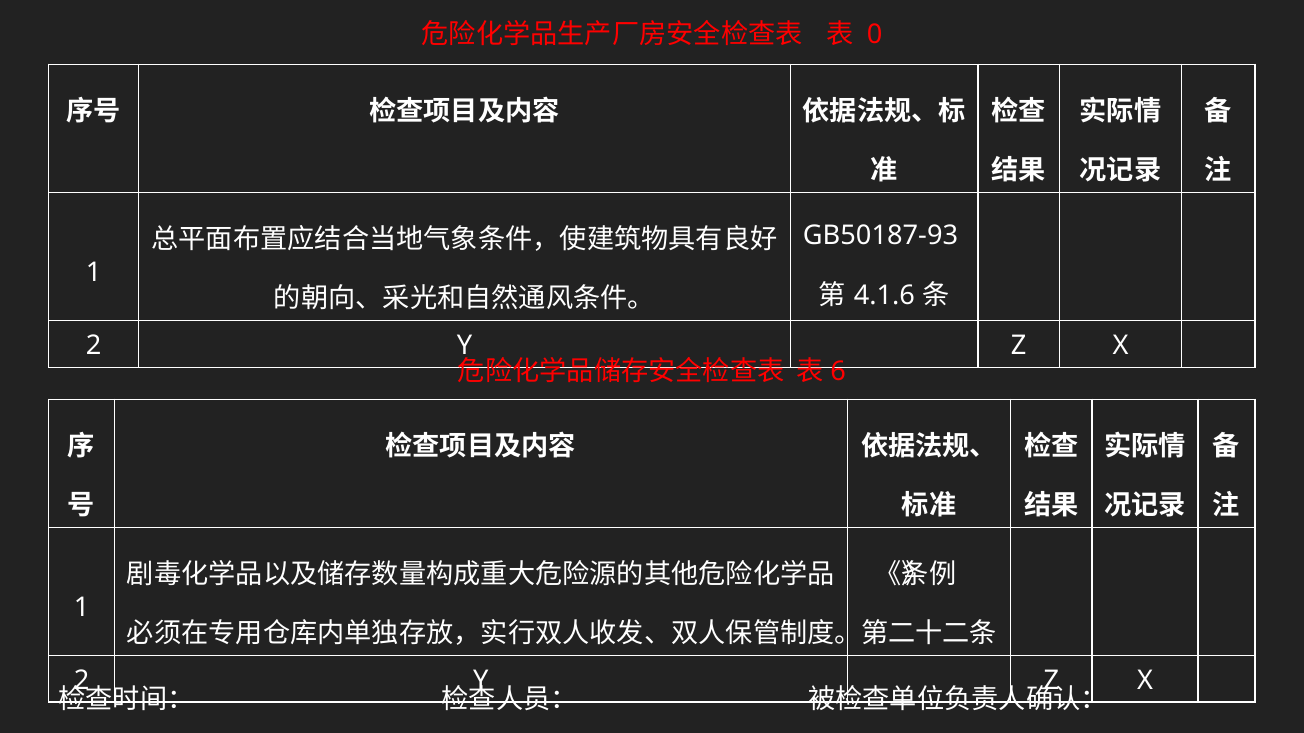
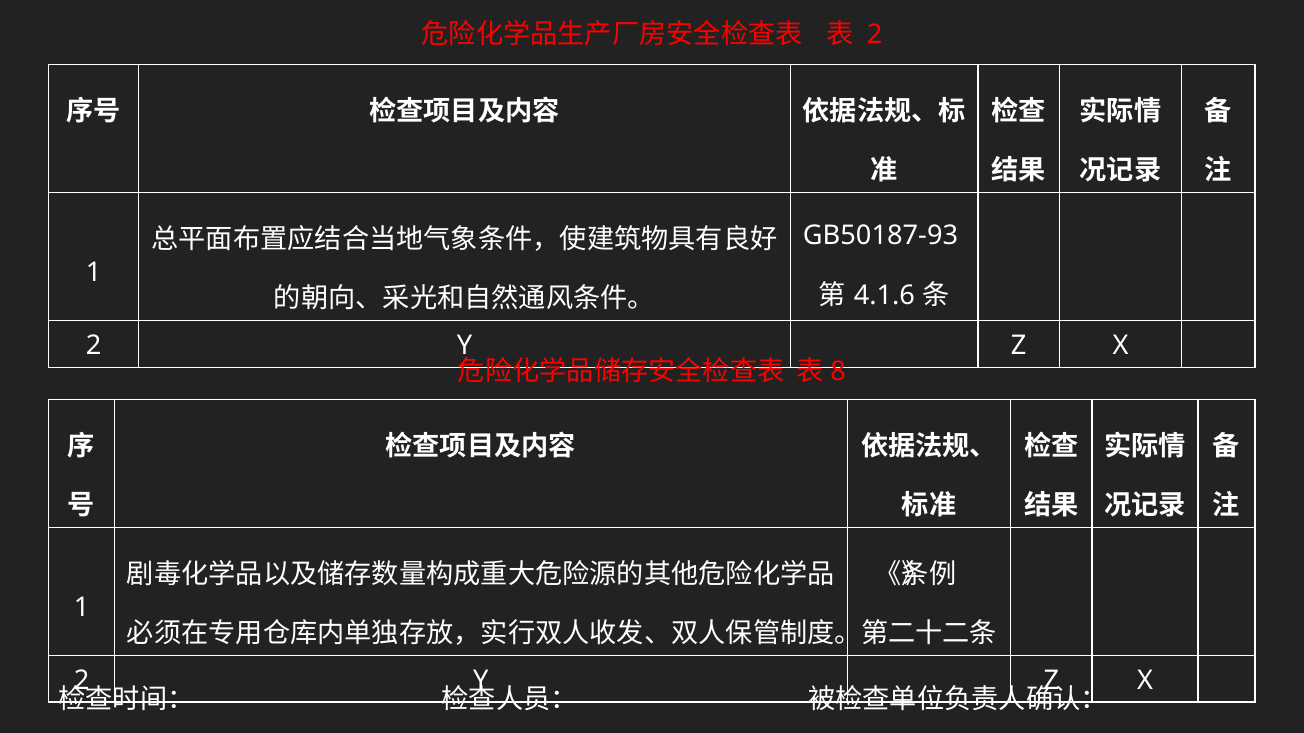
0: 0 -> 2 (875, 34)
6: 6 -> 8 (838, 372)
